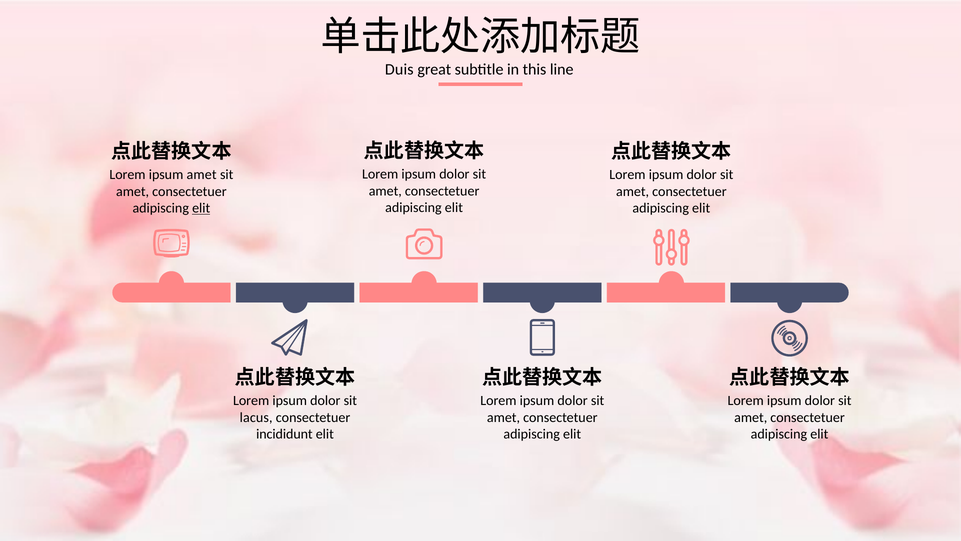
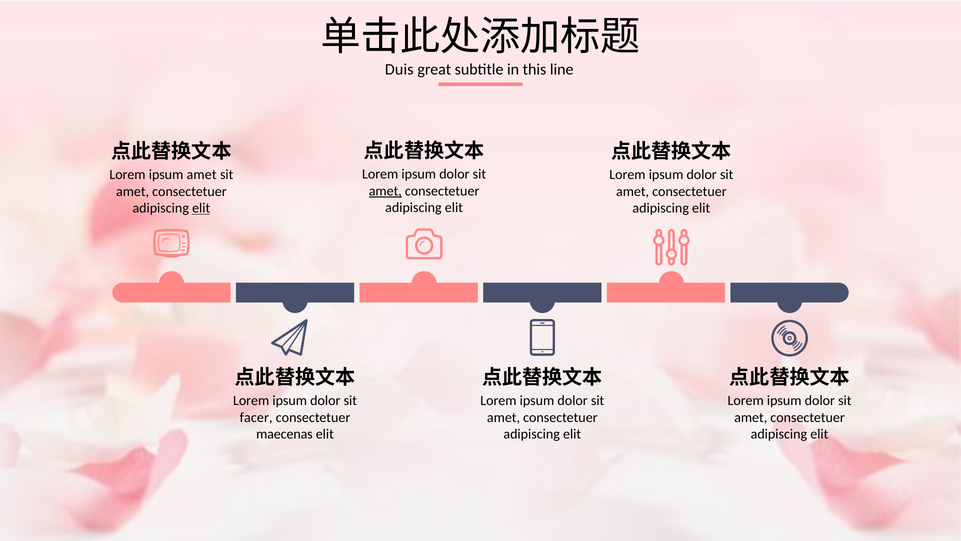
amet underline: none -> present (385, 191)
lacus: lacus -> facer (256, 417)
incididunt: incididunt -> maecenas (284, 434)
